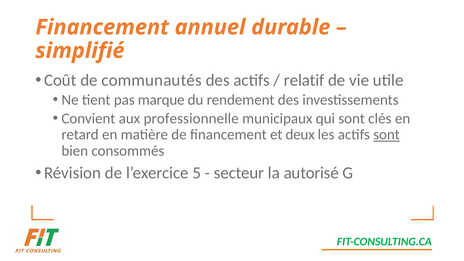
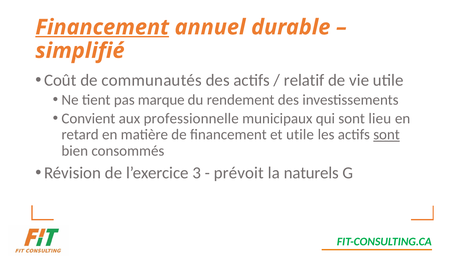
Financement underline: none -> present (102, 27)
clés: clés -> lieu (380, 119)
et deux: deux -> utile (300, 135)
5: 5 -> 3 (197, 173)
secteur: secteur -> prévoit (239, 173)
autorisé: autorisé -> naturels (311, 173)
